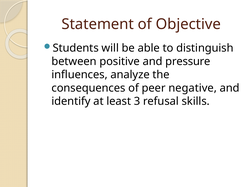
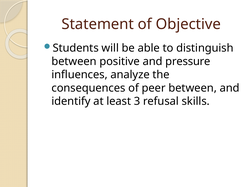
peer negative: negative -> between (193, 88)
